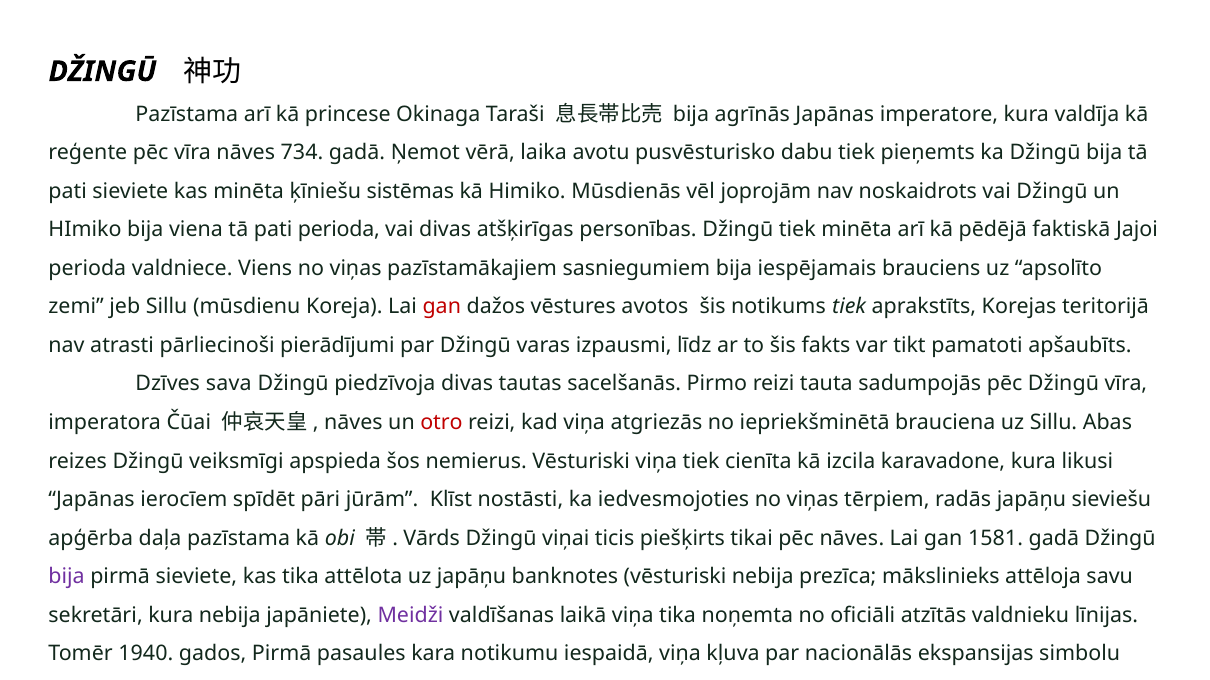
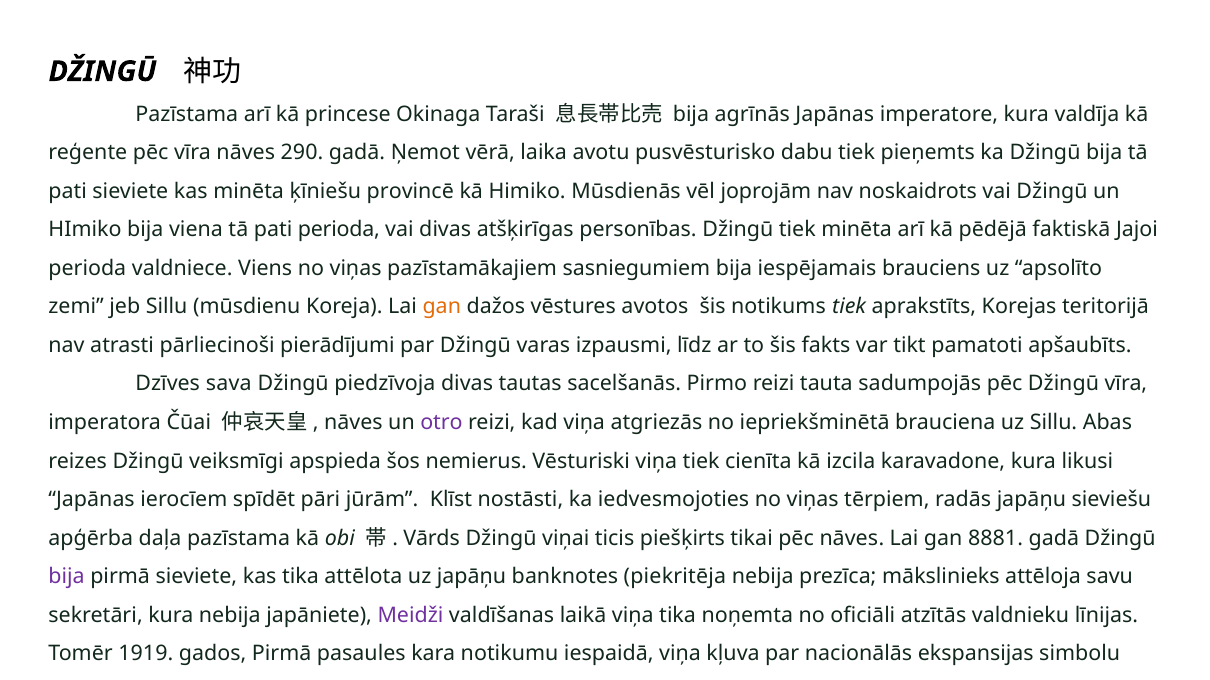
734: 734 -> 290 (302, 153)
sistēmas: sistēmas -> provincē (410, 191)
gan colour: red -> orange (442, 307)
otro colour: red -> purple (441, 423)
1581: 1581 -> 8881 (996, 539)
banknotes vēsturiski: vēsturiski -> piekritēja (675, 577)
1940: 1940 -> 1919 (146, 654)
